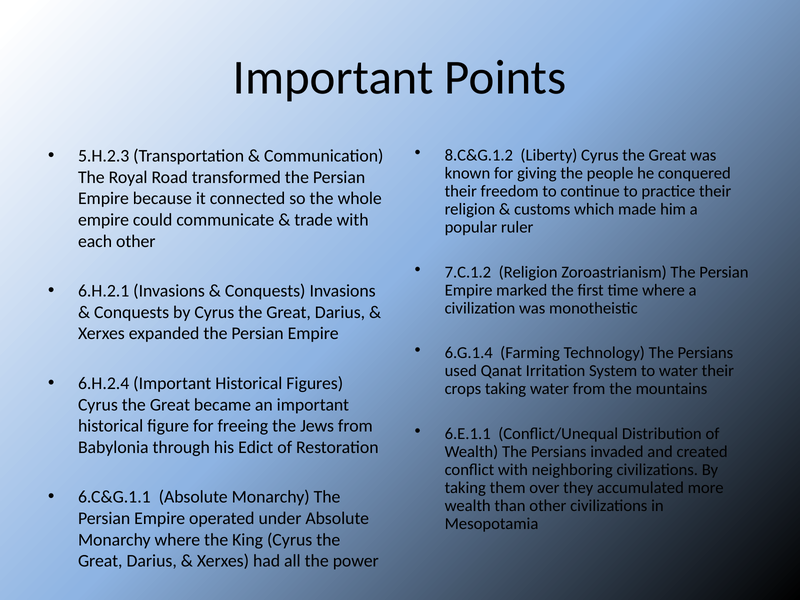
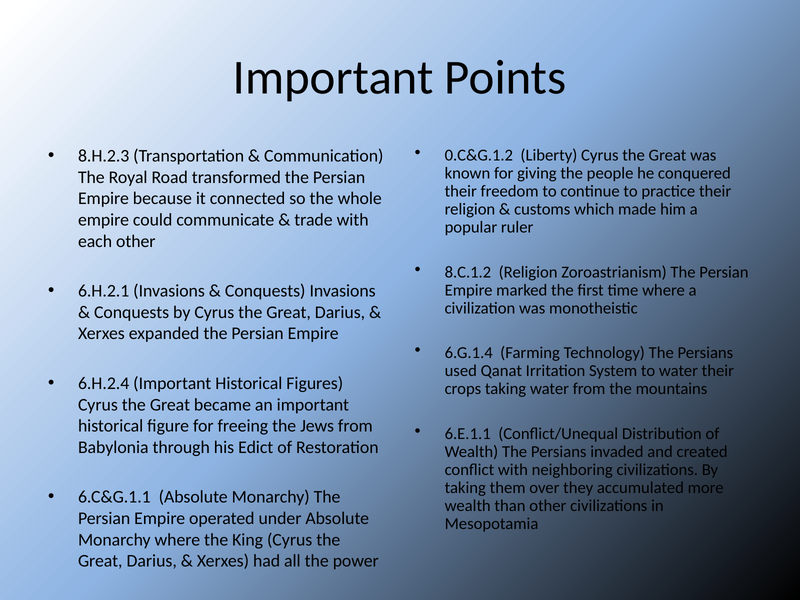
8.C&G.1.2: 8.C&G.1.2 -> 0.C&G.1.2 (479, 155)
5.H.2.3: 5.H.2.3 -> 8.H.2.3 (104, 156)
7.C.1.2: 7.C.1.2 -> 8.C.1.2 (468, 272)
